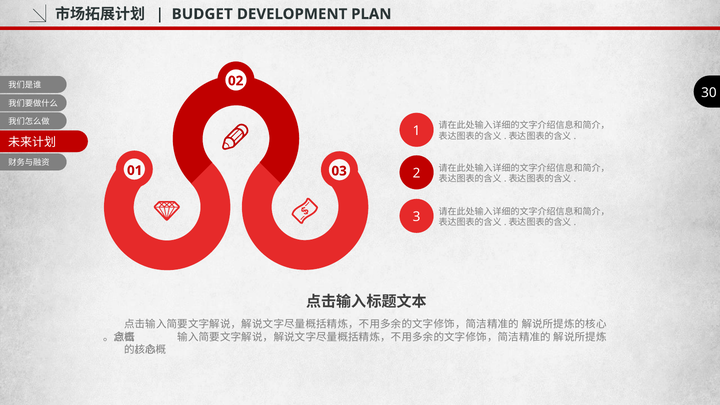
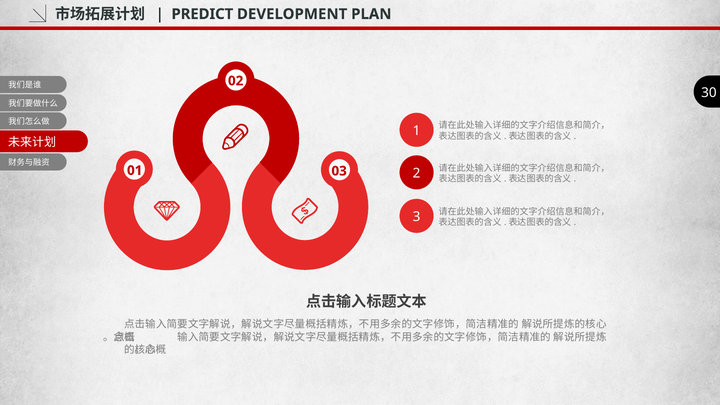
BUDGET: BUDGET -> PREDICT (202, 14)
